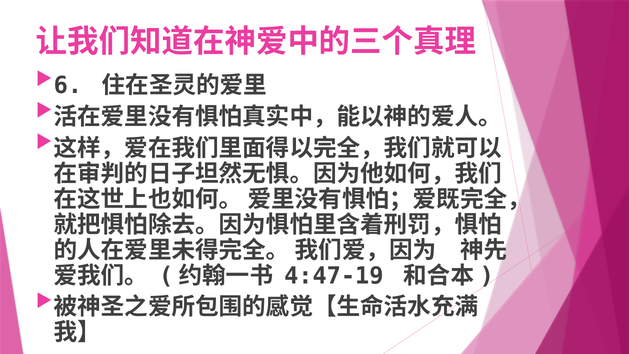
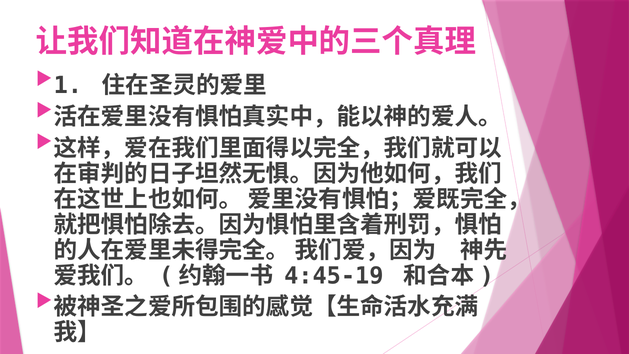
6: 6 -> 1 (68, 85)
4:47-19: 4:47-19 -> 4:45-19 (334, 276)
